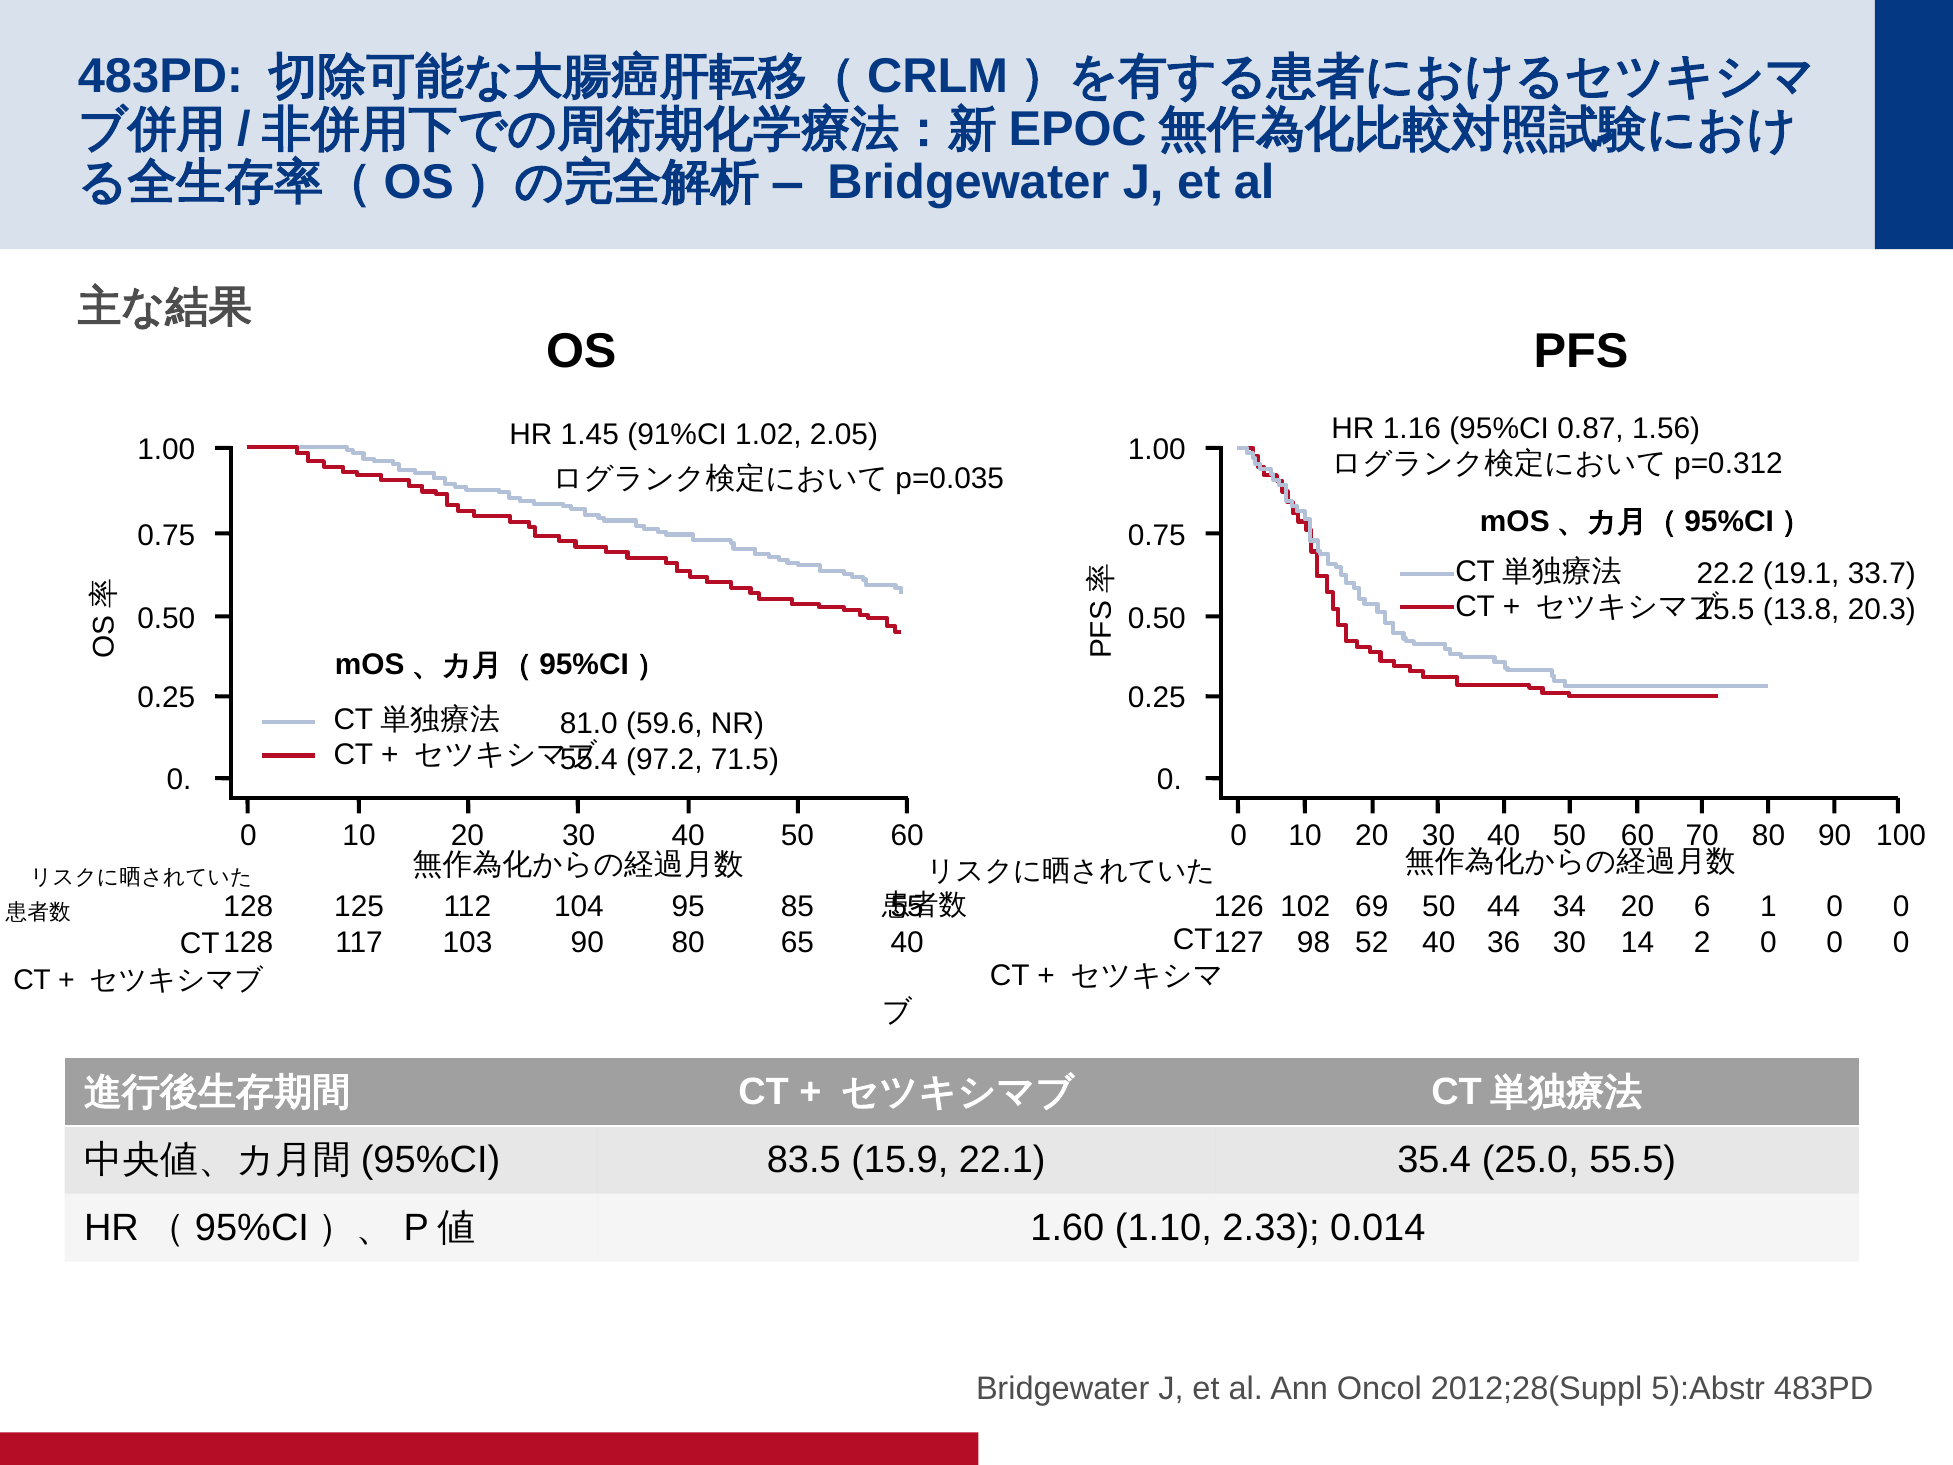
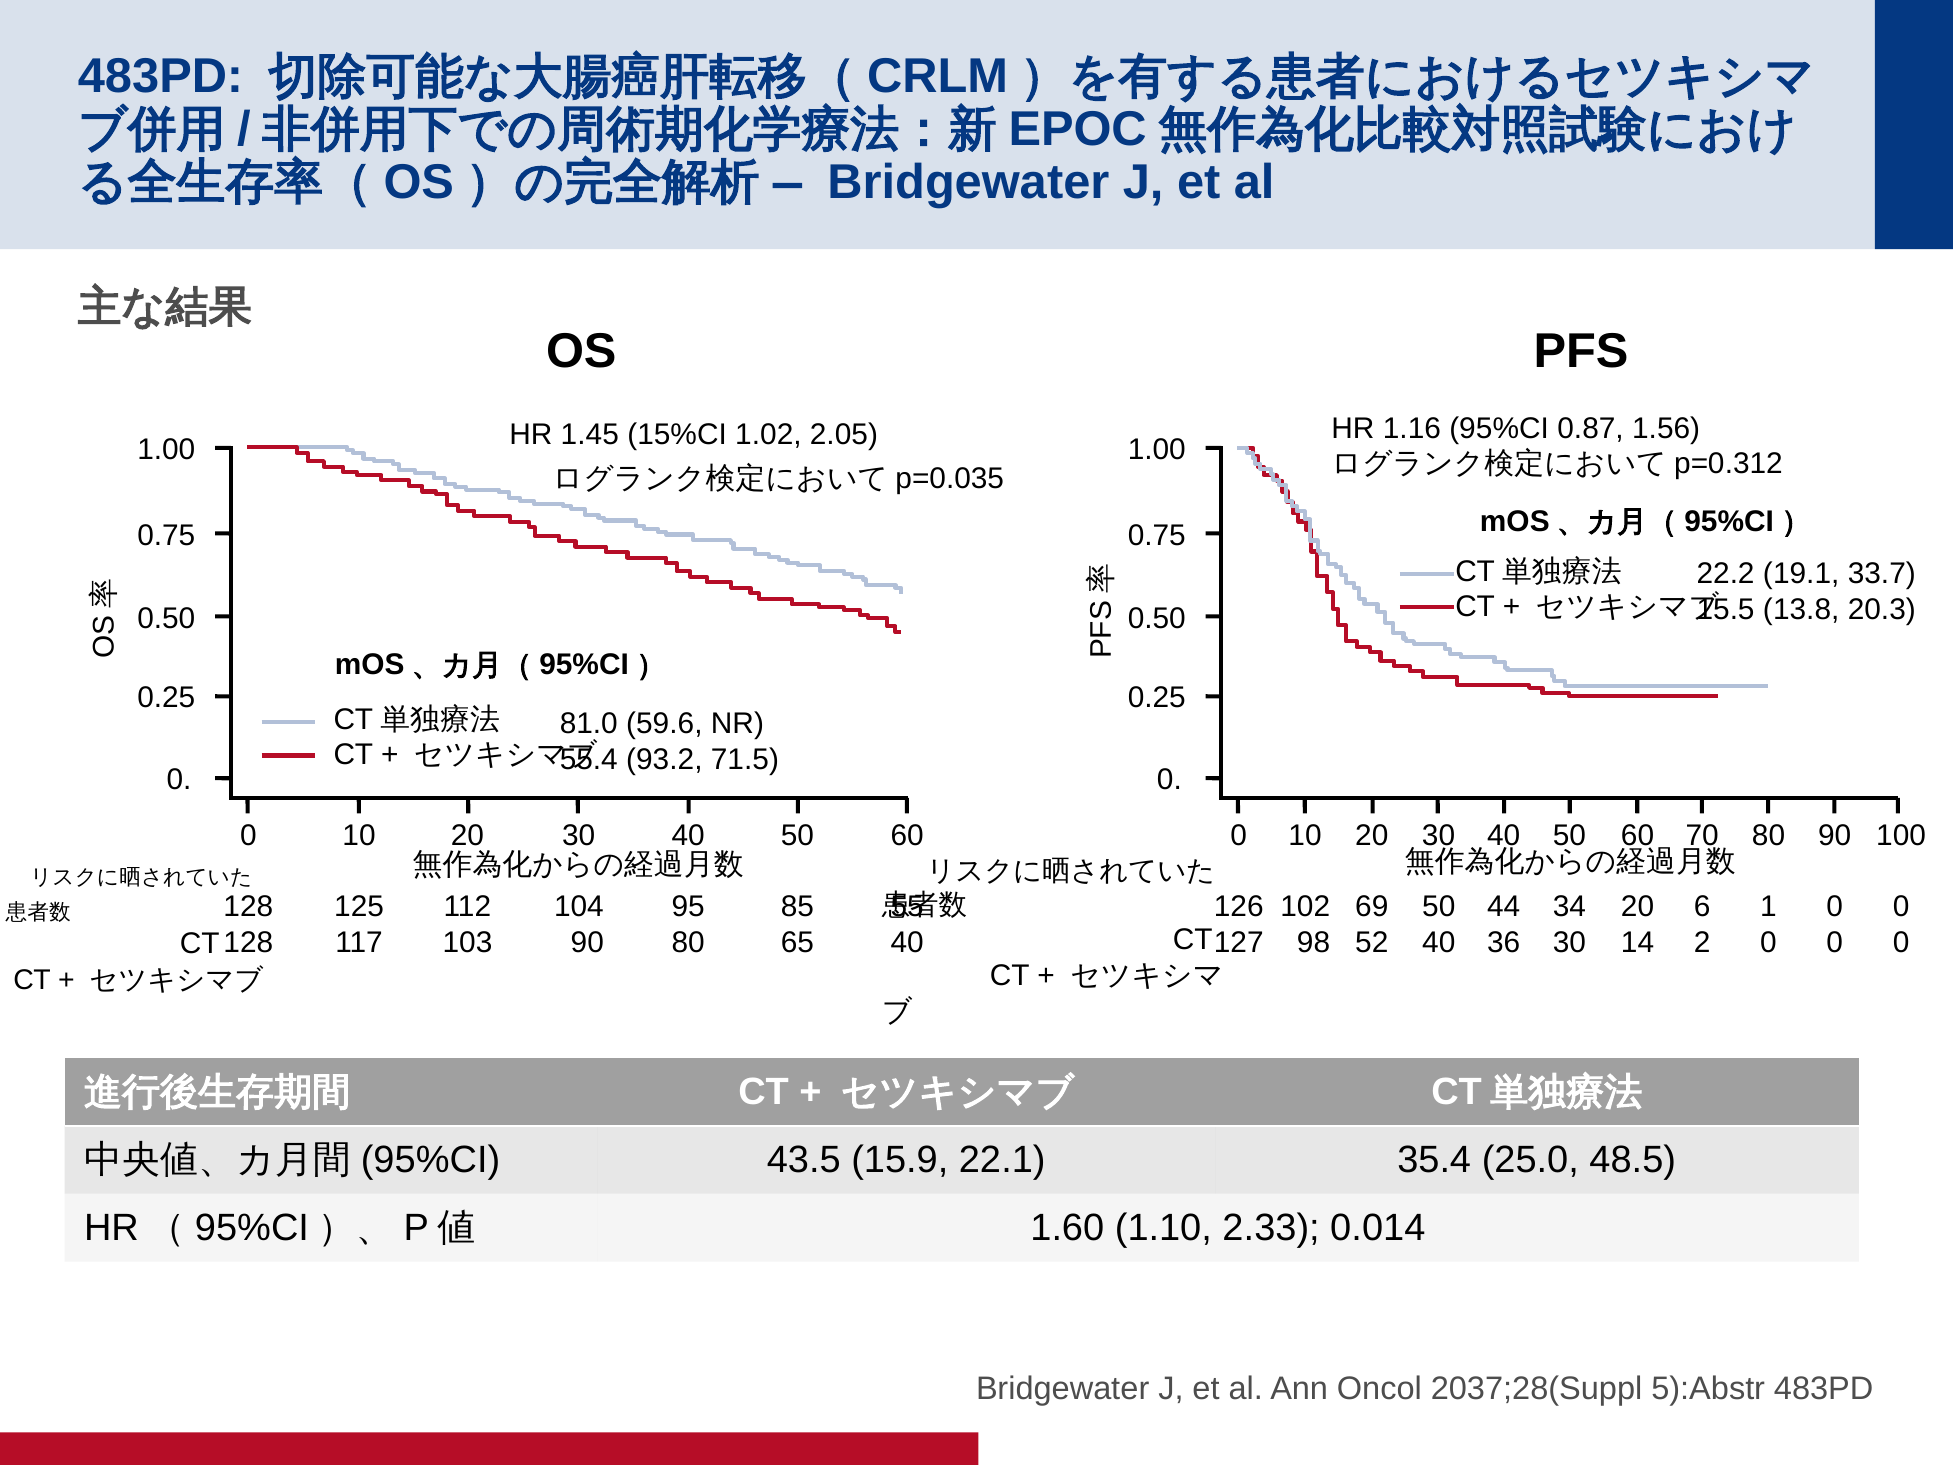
91%CI: 91%CI -> 15%CI (677, 435)
97.2: 97.2 -> 93.2 (664, 760)
83.5: 83.5 -> 43.5 (804, 1160)
55.5: 55.5 -> 48.5 (1633, 1160)
2012;28(Suppl: 2012;28(Suppl -> 2037;28(Suppl (1537, 1389)
